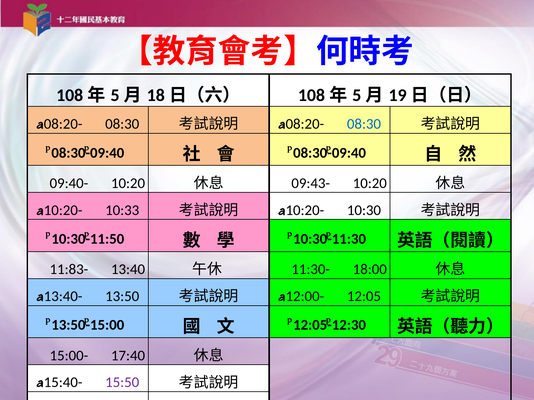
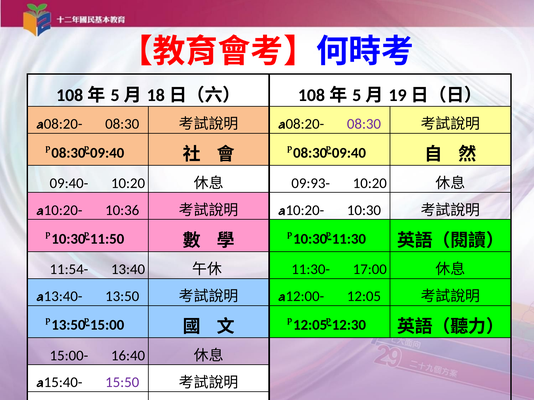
08:30 colour: blue -> purple (364, 124)
09:43-: 09:43- -> 09:93- (311, 183)
10:33: 10:33 -> 10:36 (122, 210)
11:83-: 11:83- -> 11:54- (69, 270)
18:00: 18:00 -> 17:00 (370, 270)
17:40: 17:40 -> 16:40 (128, 356)
